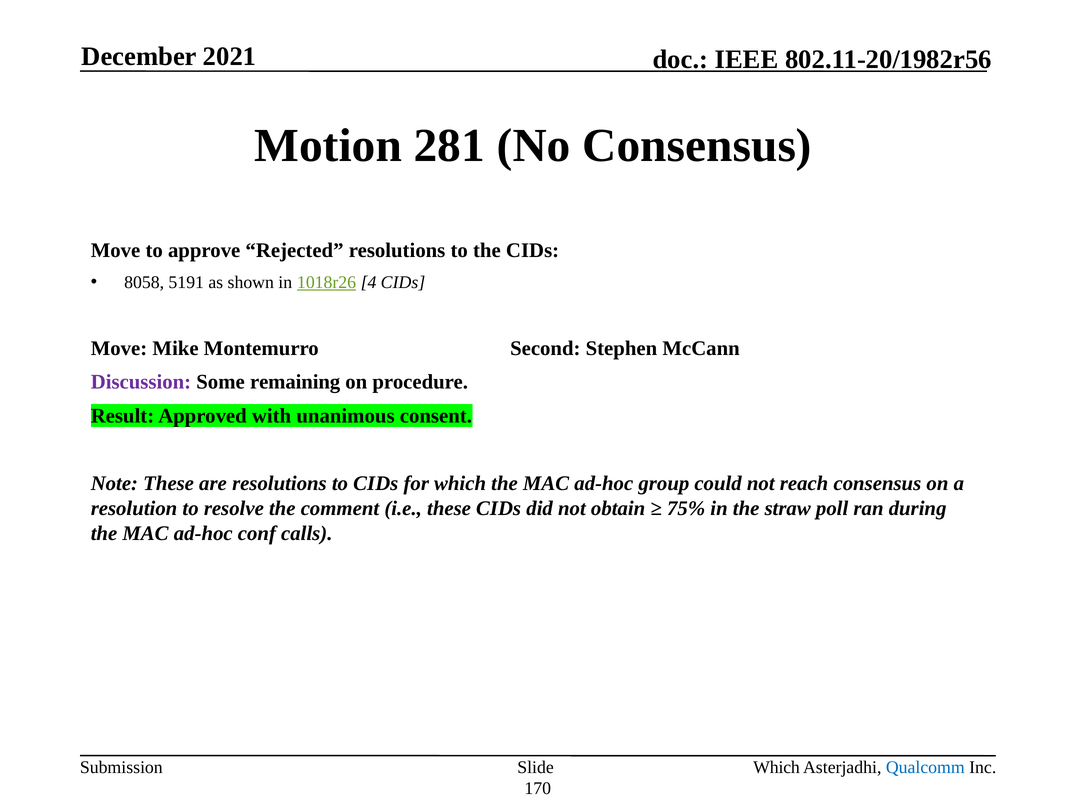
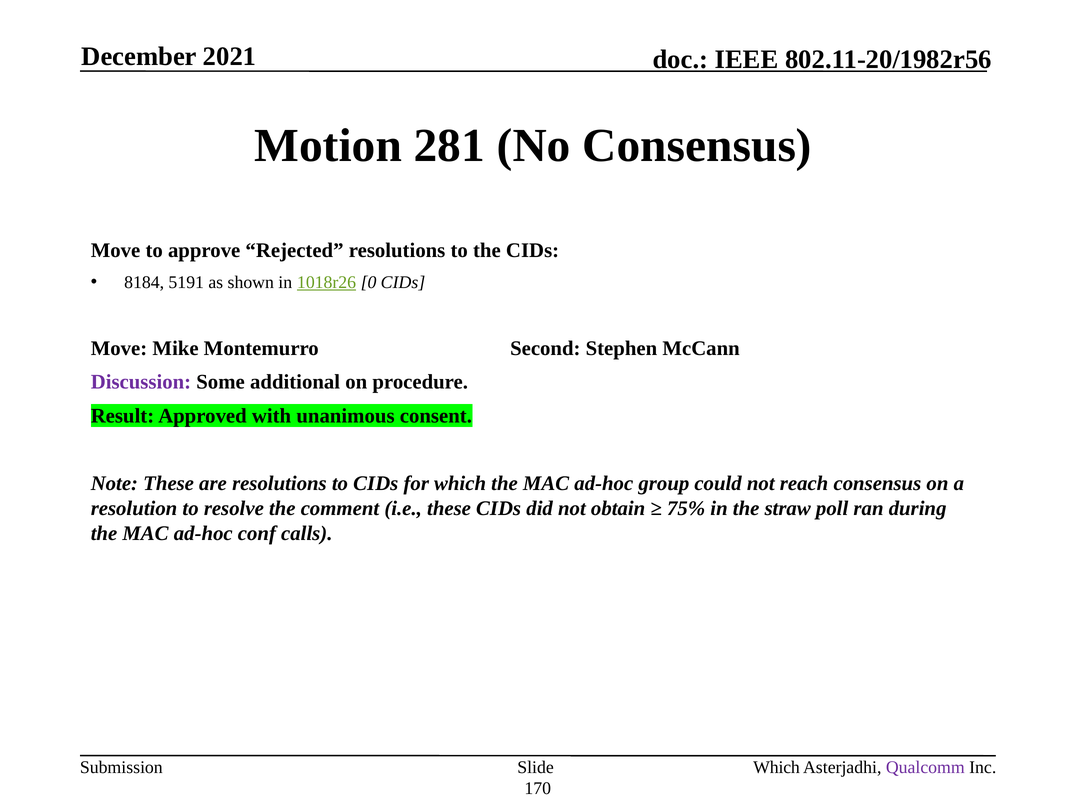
8058: 8058 -> 8184 (144, 282)
4: 4 -> 0 (369, 282)
remaining: remaining -> additional (295, 382)
Qualcomm colour: blue -> purple (925, 768)
